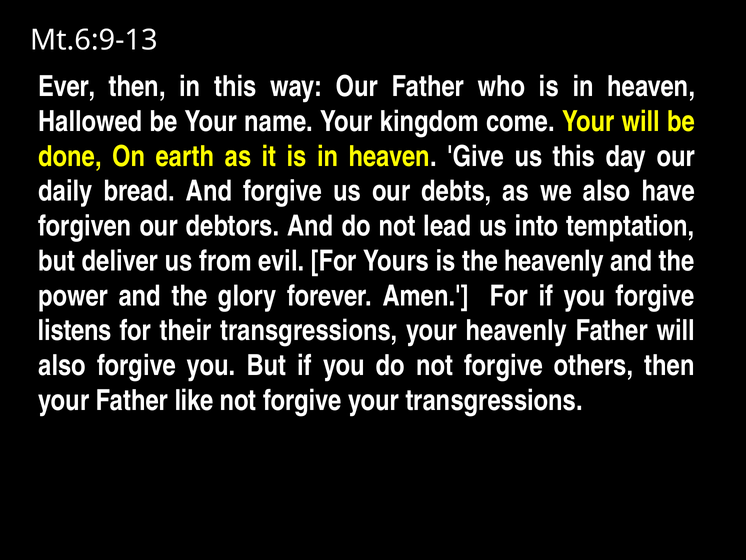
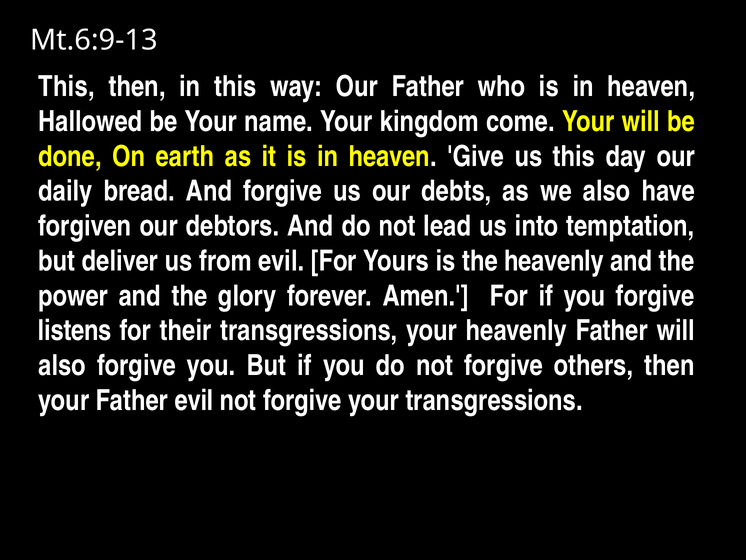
Ever: Ever -> This (67, 87)
Father like: like -> evil (194, 400)
